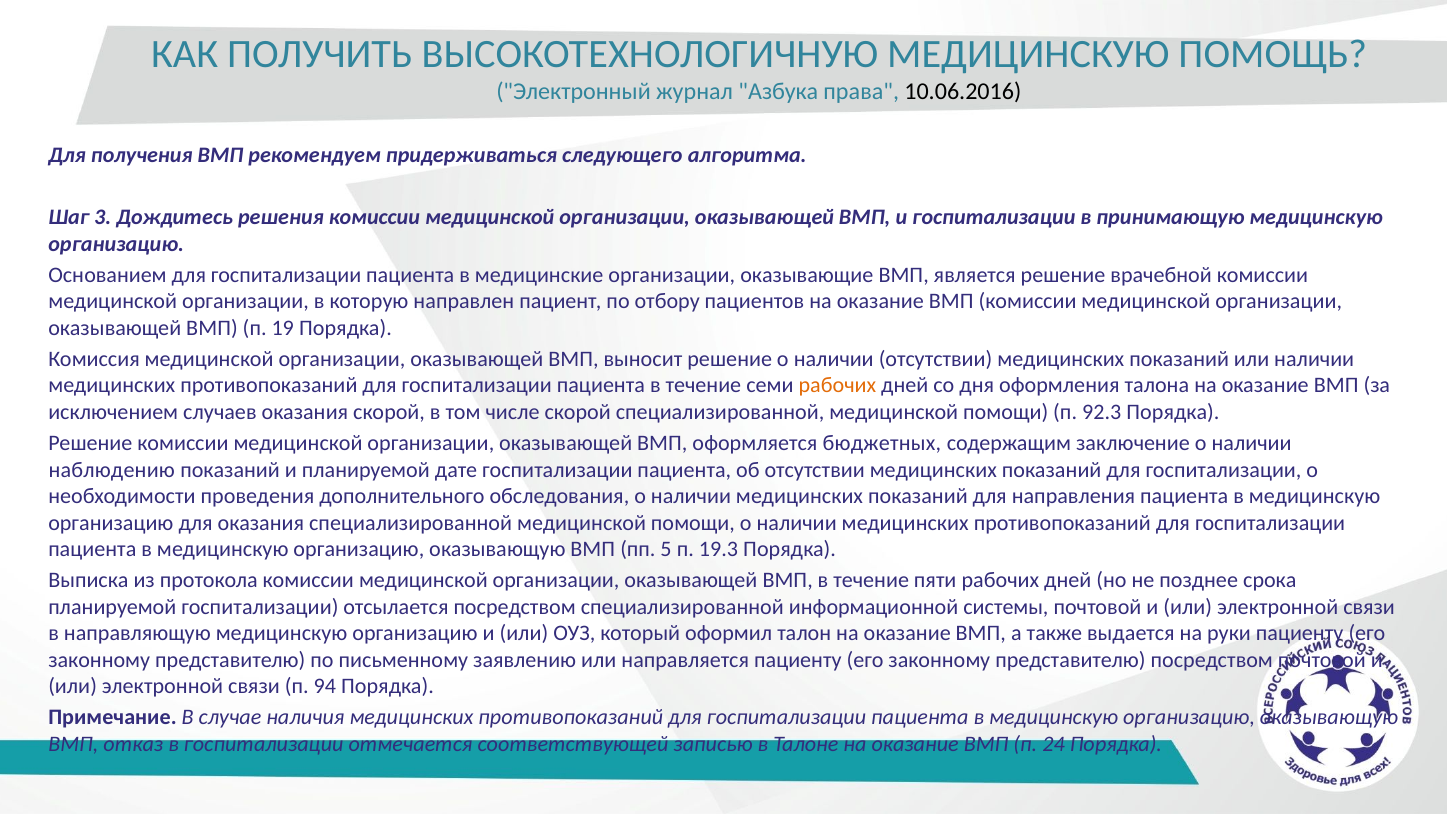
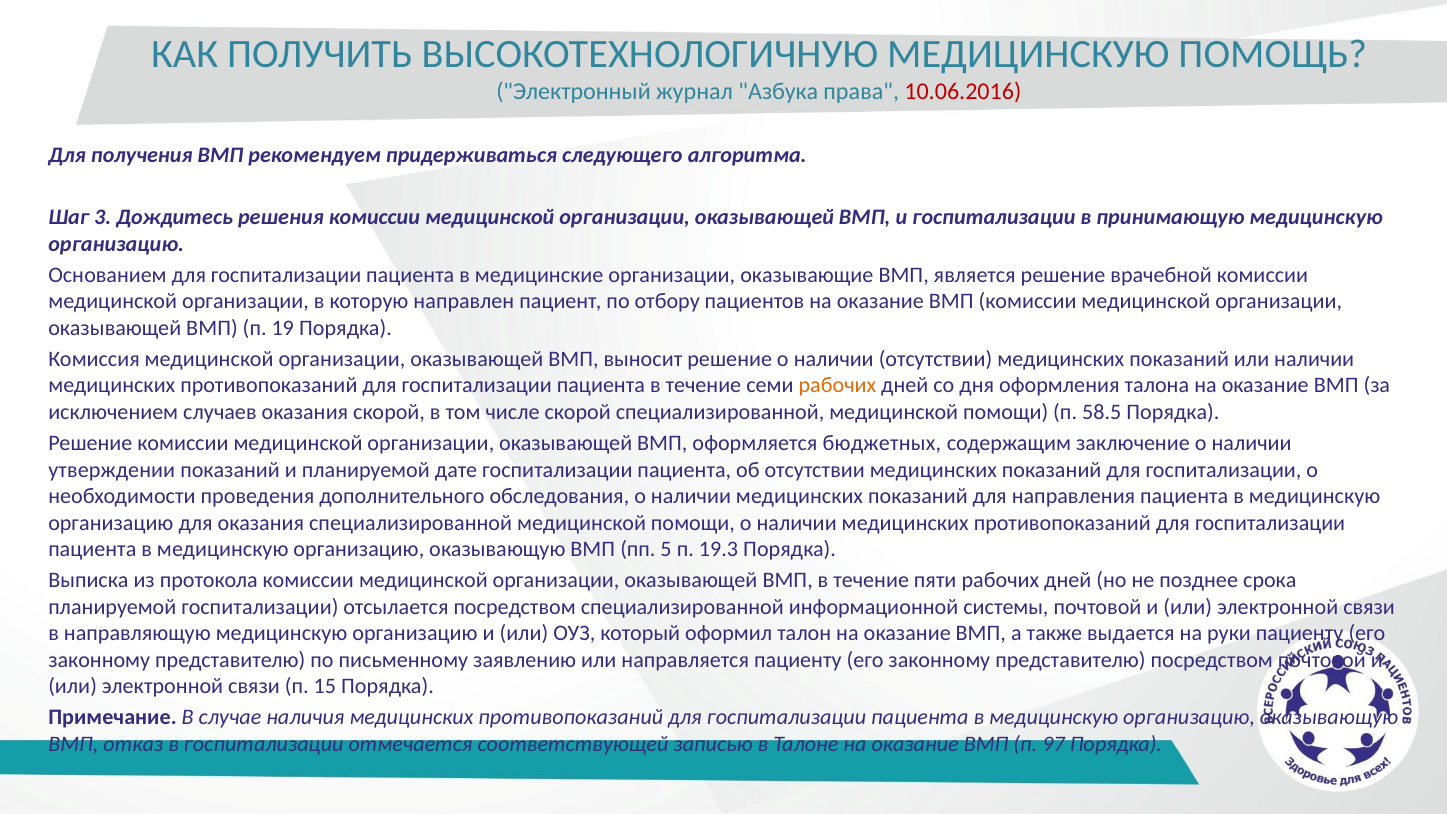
10.06.2016 colour: black -> red (963, 91)
92.3: 92.3 -> 58.5 (1102, 412)
наблюдению: наблюдению -> утверждении (112, 470)
94: 94 -> 15 (325, 687)
24: 24 -> 97 (1054, 744)
